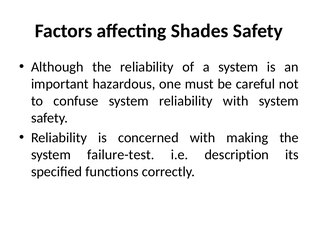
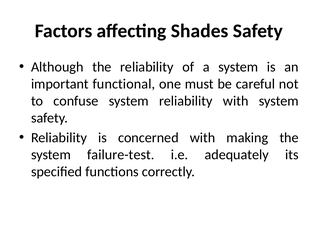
hazardous: hazardous -> functional (124, 84)
description: description -> adequately (237, 154)
